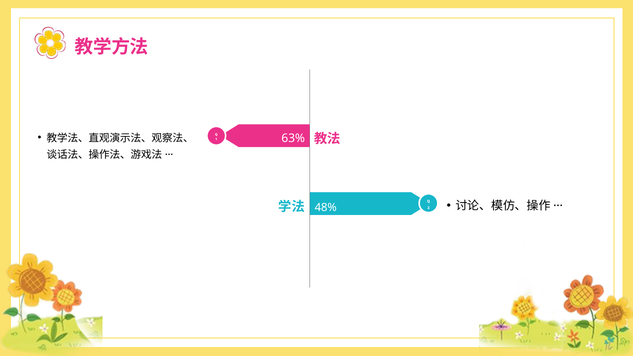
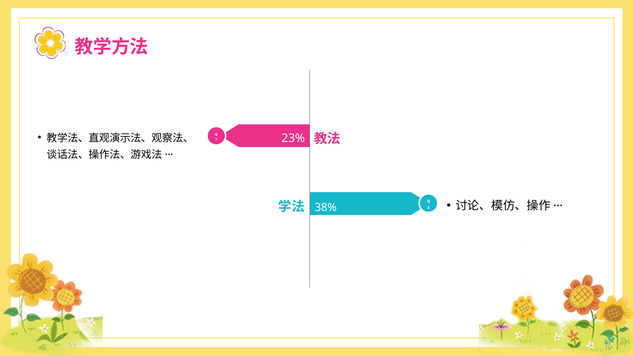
63%: 63% -> 23% (293, 138)
48%: 48% -> 38% (326, 207)
